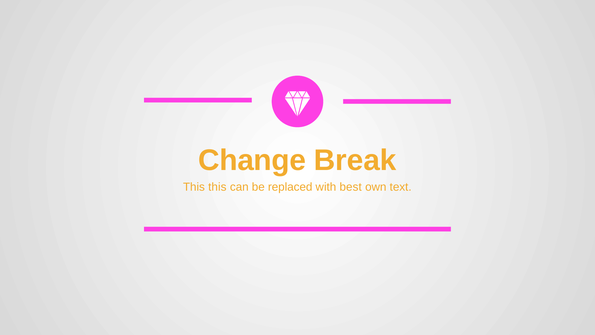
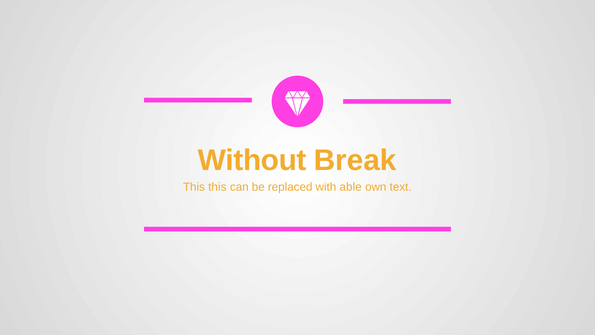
Change: Change -> Without (252, 160)
best: best -> able (351, 187)
